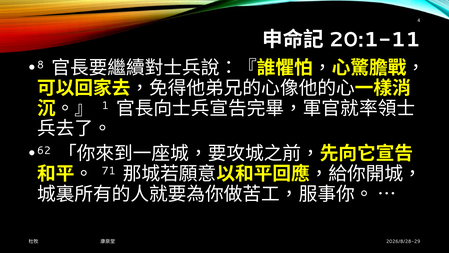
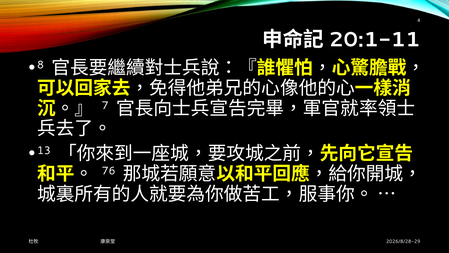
1: 1 -> 7 (105, 105)
62: 62 -> 13 (44, 150)
71: 71 -> 76 (109, 171)
